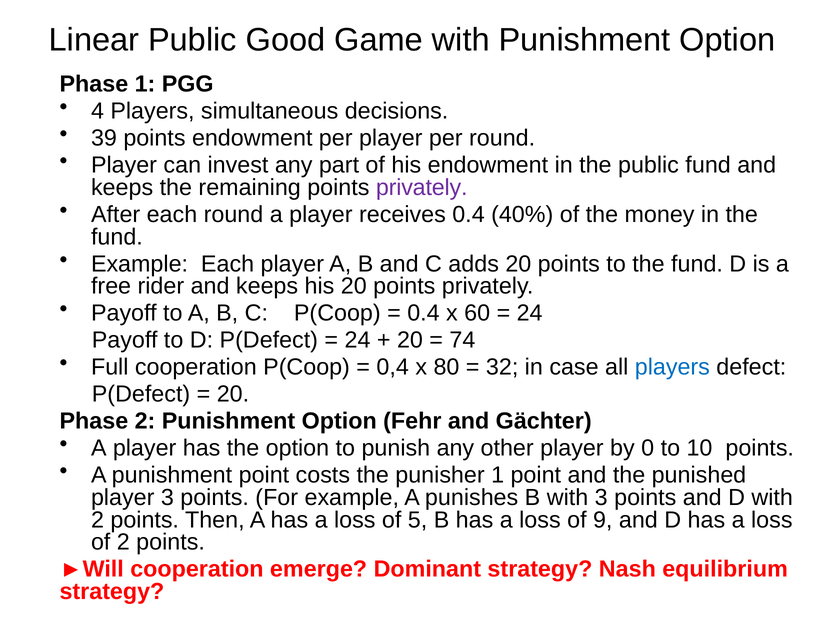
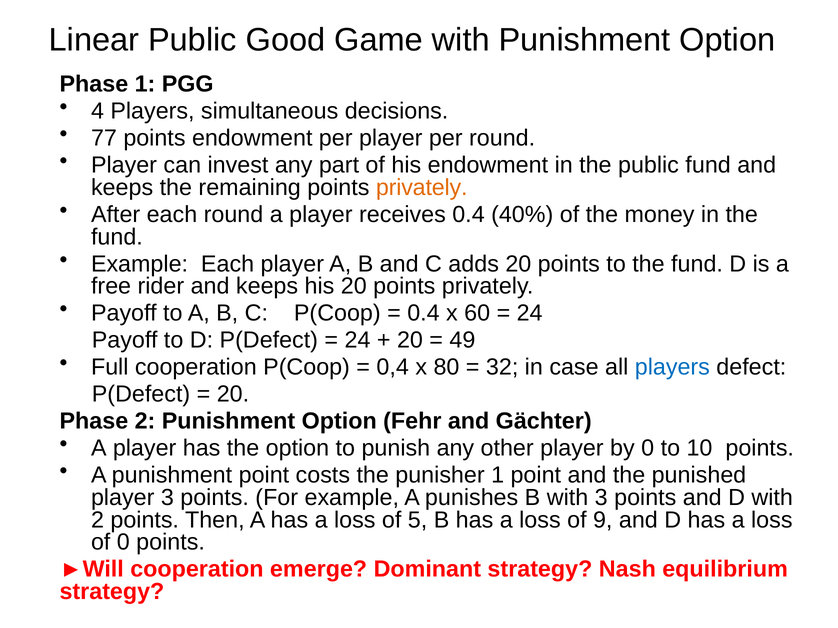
39: 39 -> 77 (104, 138)
privately colour: purple -> orange (422, 188)
74: 74 -> 49 (462, 340)
of 2: 2 -> 0 (123, 543)
